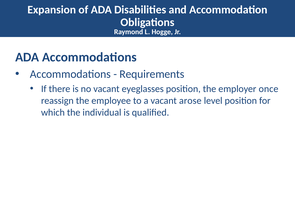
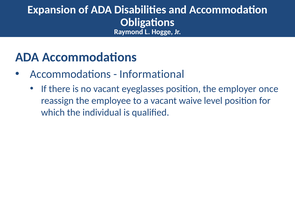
Requirements: Requirements -> Informational (152, 74)
arose: arose -> waive (190, 100)
